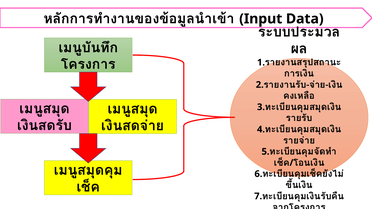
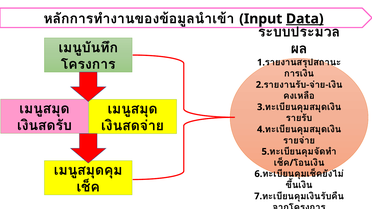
Data underline: none -> present (305, 19)
